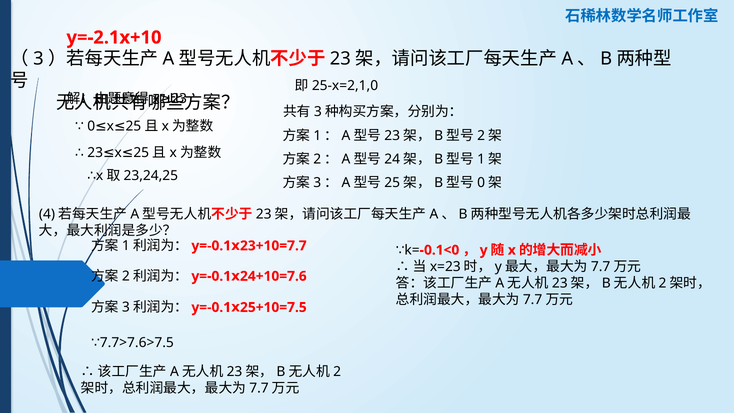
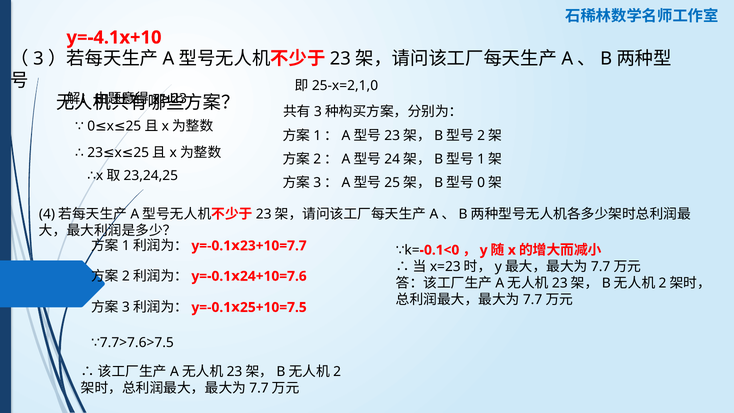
y=-2.1x+10: y=-2.1x+10 -> y=-4.1x+10 (114, 37)
